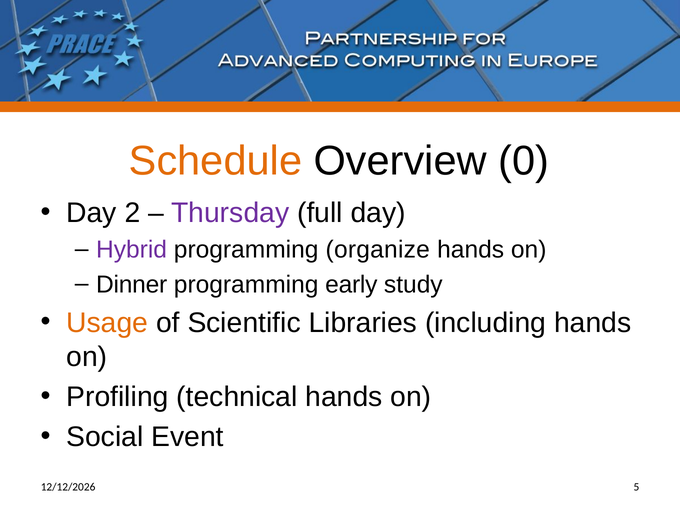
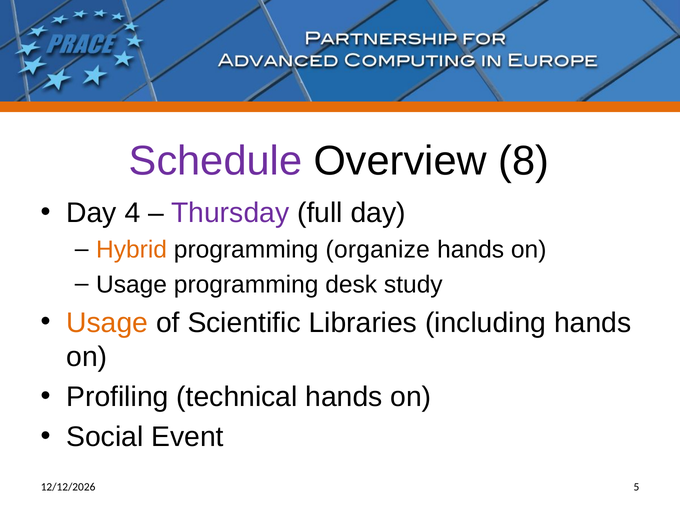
Schedule colour: orange -> purple (216, 161)
0: 0 -> 8 (524, 161)
2: 2 -> 4 (132, 213)
Hybrid colour: purple -> orange (132, 250)
Dinner: Dinner -> Usage (132, 285)
early: early -> desk (351, 285)
